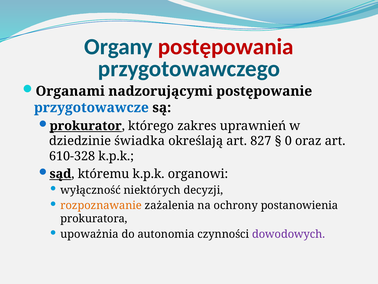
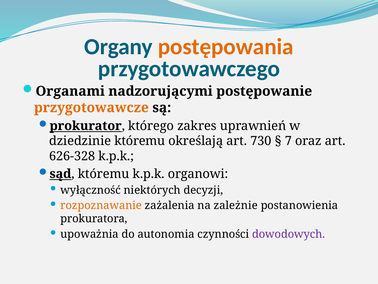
postępowania colour: red -> orange (226, 47)
przygotowawcze colour: blue -> orange (91, 107)
dziedzinie świadka: świadka -> któremu (140, 141)
827: 827 -> 730 (261, 141)
0: 0 -> 7 (288, 141)
610-328: 610-328 -> 626-328 (72, 156)
ochrony: ochrony -> zależnie (236, 205)
